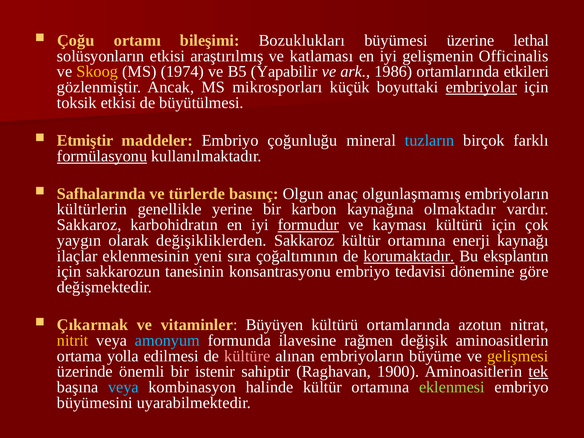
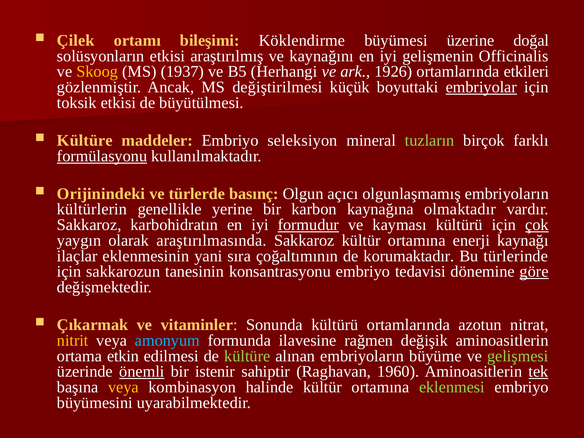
Çoğu: Çoğu -> Çilek (76, 40)
Bozuklukları: Bozuklukları -> Köklendirme (302, 40)
lethal: lethal -> doğal (531, 40)
katlaması: katlaması -> kaynağını (322, 56)
1974: 1974 -> 1937 (182, 72)
Yapabilir: Yapabilir -> Herhangi (284, 72)
1986: 1986 -> 1926 (393, 72)
mikrosporları: mikrosporları -> değiştirilmesi (277, 87)
Etmiştir: Etmiştir -> Kültüre (85, 140)
çoğunluğu: çoğunluğu -> seleksiyon (302, 140)
tuzların colour: light blue -> light green (430, 140)
Safhalarında: Safhalarında -> Orijinindeki (101, 194)
anaç: anaç -> açıcı (343, 194)
çok underline: none -> present (537, 225)
değişikliklerden: değişikliklerden -> araştırılmasında (211, 240)
yeni: yeni -> yani (208, 256)
korumaktadır underline: present -> none (409, 256)
eksplantın: eksplantın -> türlerinde (516, 256)
göre underline: none -> present (534, 272)
Büyüyen: Büyüyen -> Sonunda (274, 325)
yolla: yolla -> etkin (123, 356)
kültüre colour: pink -> light green (247, 356)
gelişmesi colour: yellow -> light green (518, 356)
önemli underline: none -> present (142, 372)
1900: 1900 -> 1960 (398, 372)
veya colour: light blue -> yellow (123, 387)
